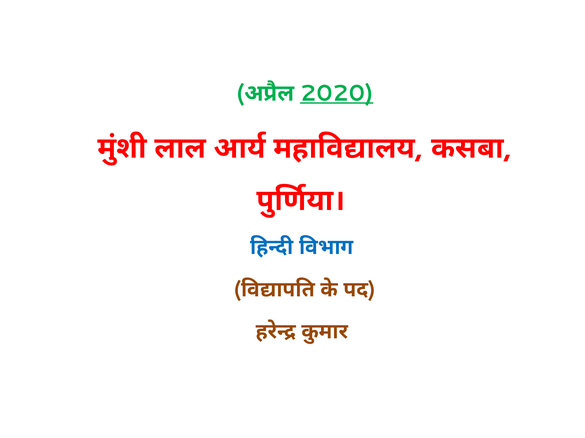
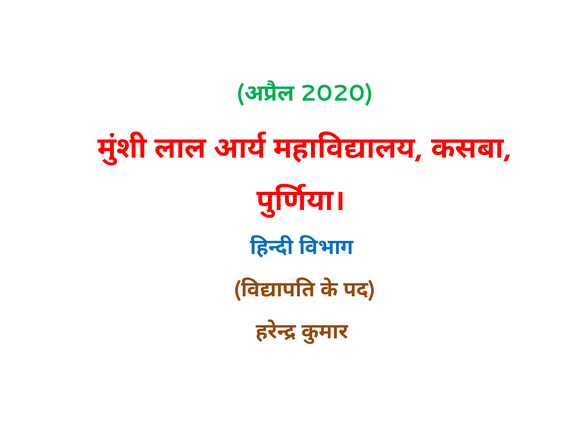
2020 underline: present -> none (337, 93)
